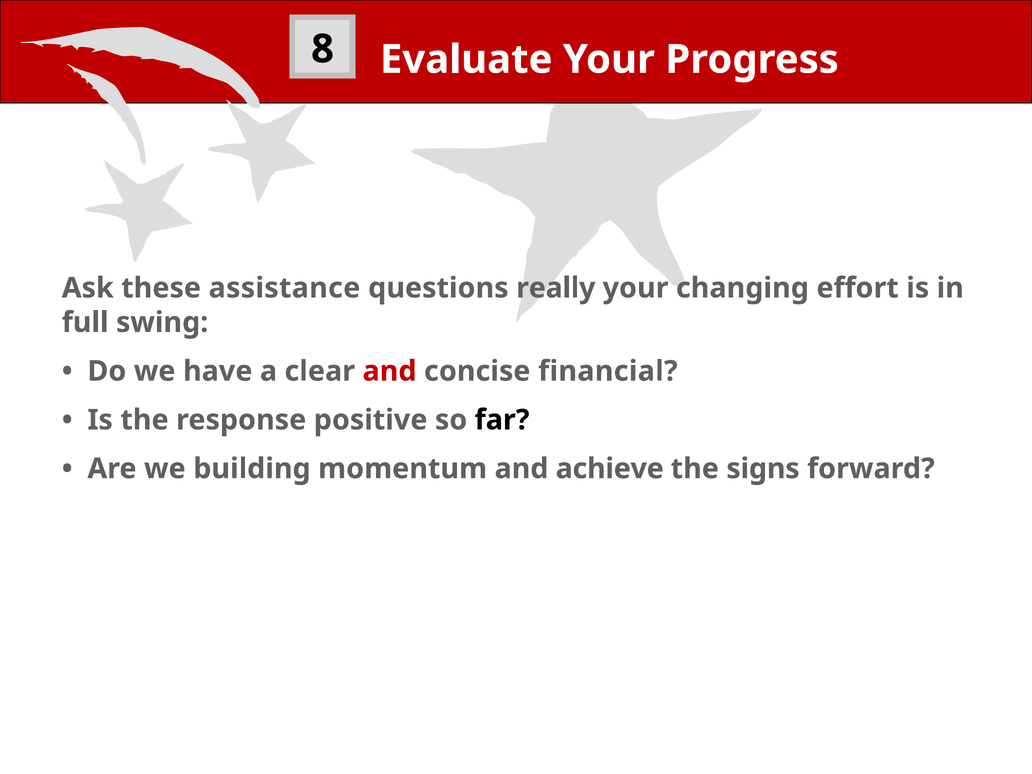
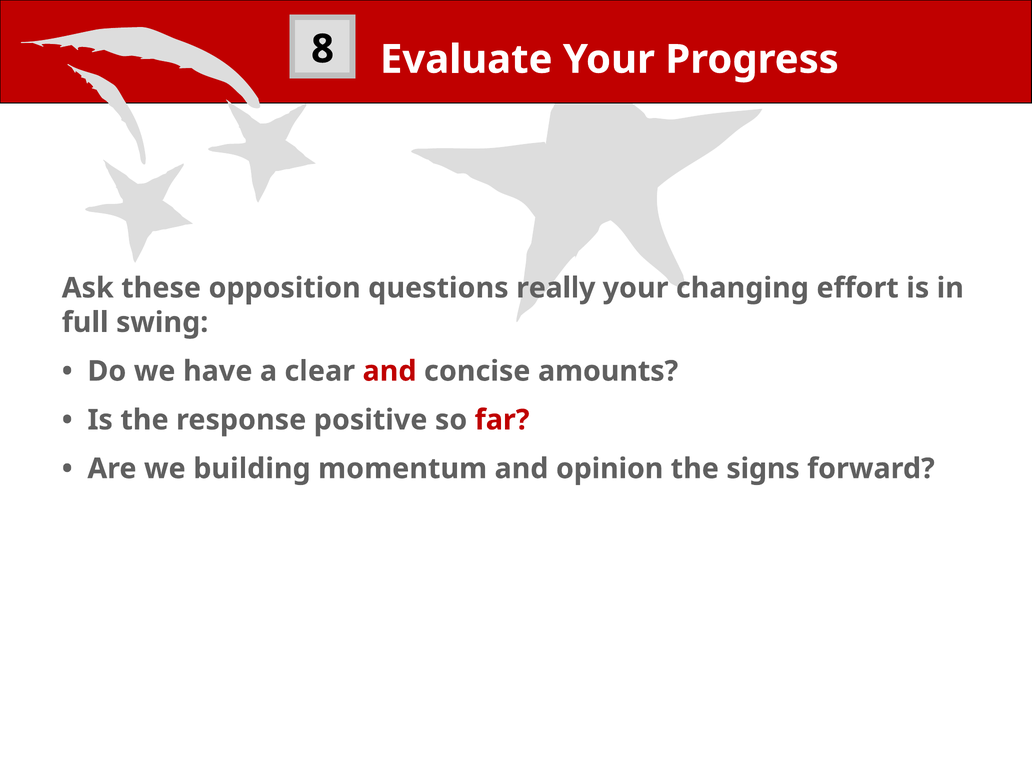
assistance: assistance -> opposition (285, 288)
financial: financial -> amounts (608, 371)
far colour: black -> red (502, 420)
achieve: achieve -> opinion (610, 469)
